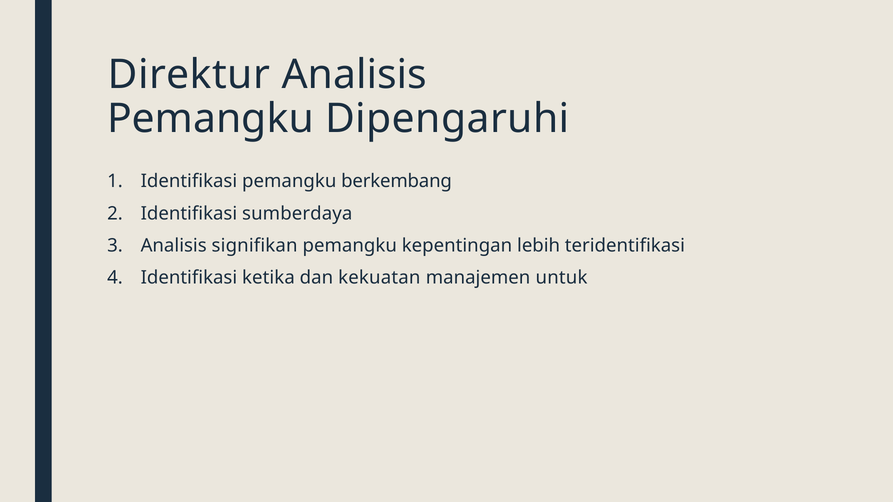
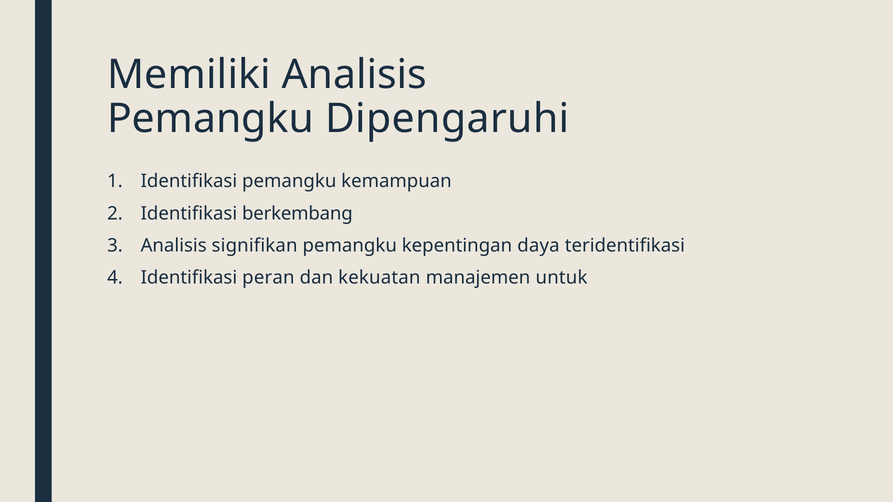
Direktur: Direktur -> Memiliki (189, 75)
berkembang: berkembang -> kemampuan (396, 181)
sumberdaya: sumberdaya -> berkembang (297, 214)
lebih: lebih -> daya (538, 246)
ketika: ketika -> peran (268, 278)
